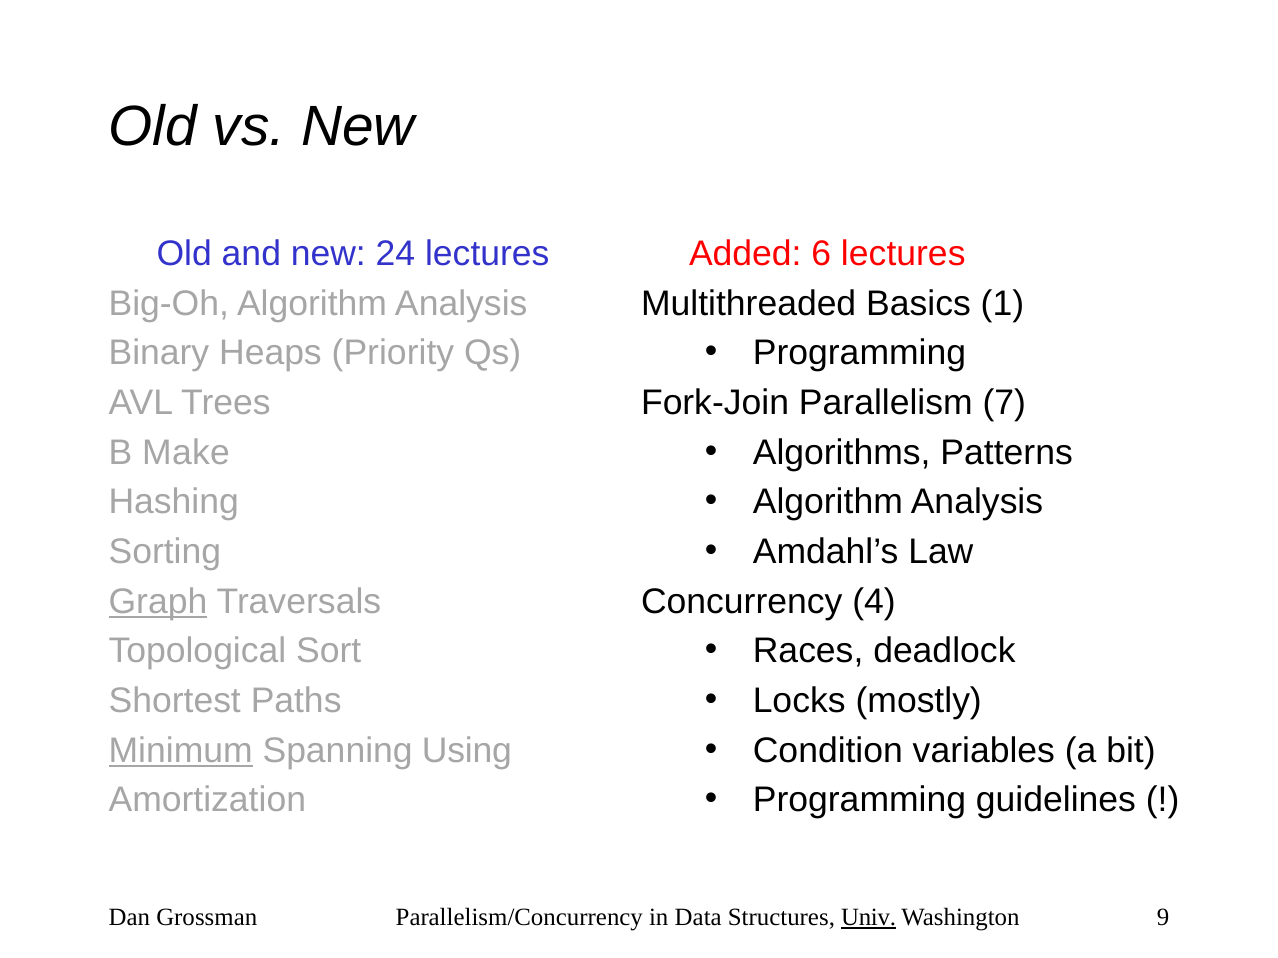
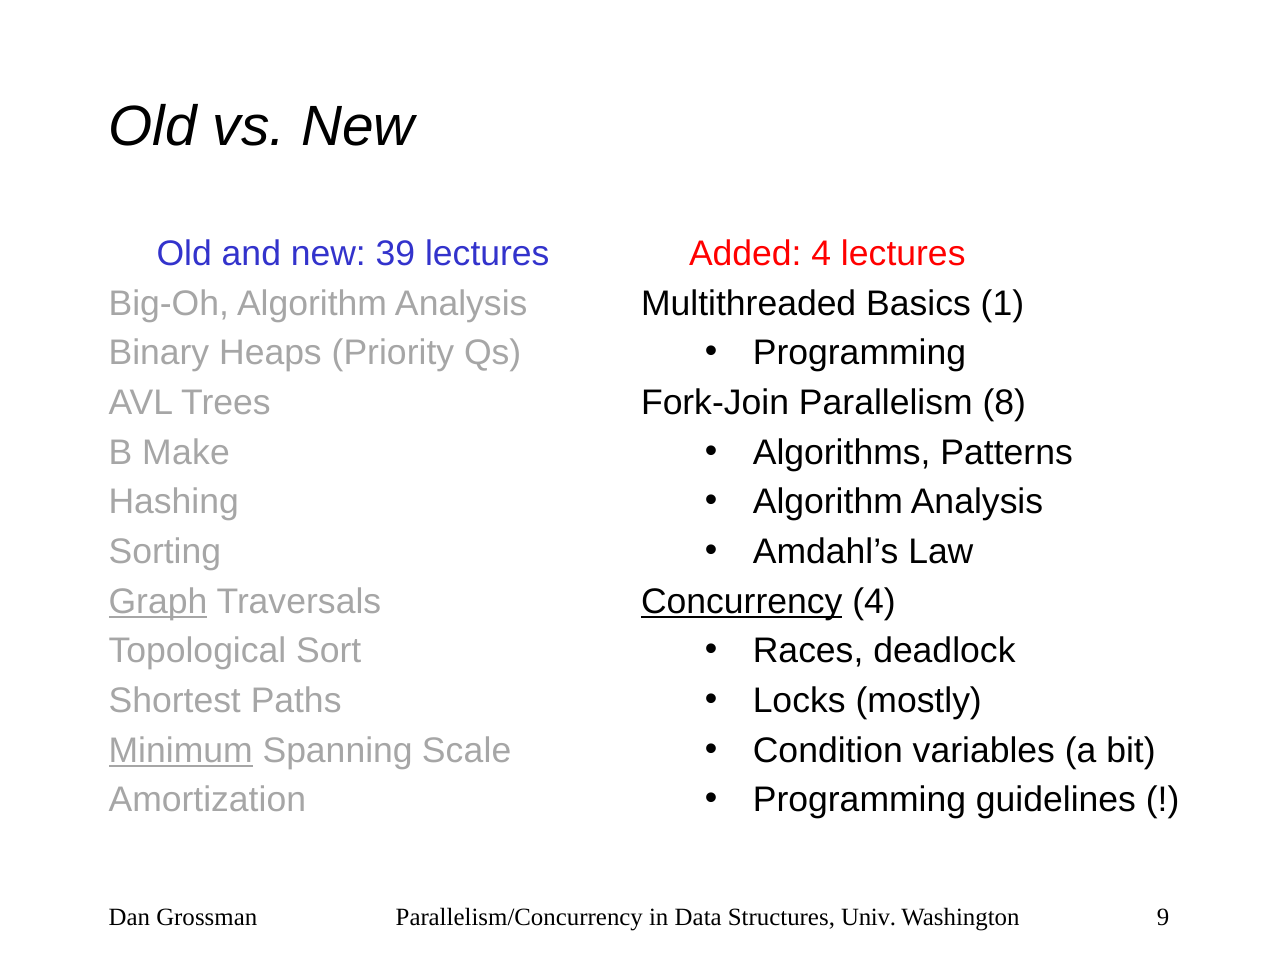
24: 24 -> 39 (395, 254)
Added 6: 6 -> 4 (821, 254)
7: 7 -> 8 (1004, 403)
Concurrency underline: none -> present (742, 602)
Using: Using -> Scale (467, 751)
Univ underline: present -> none (869, 918)
